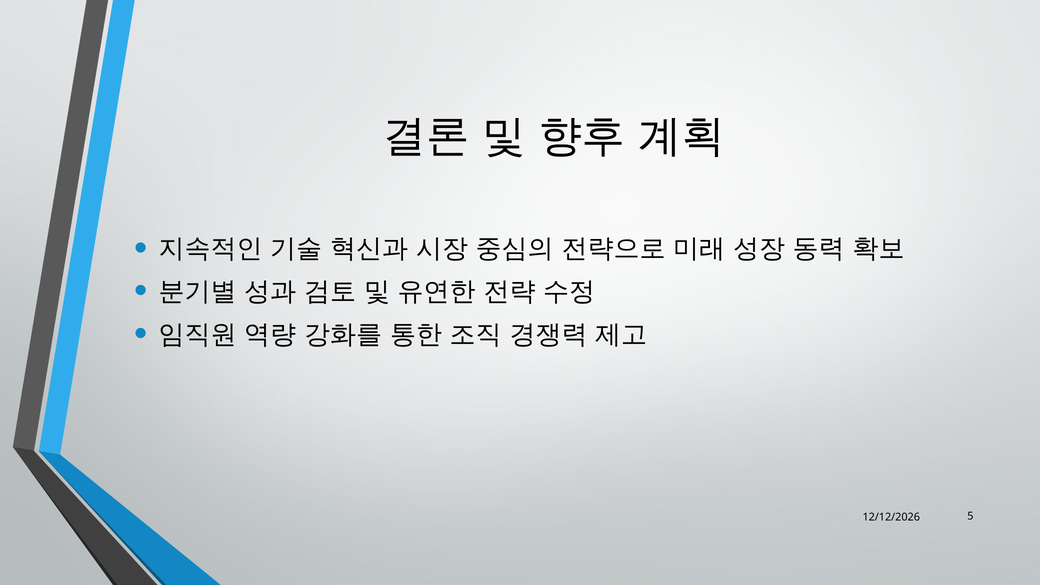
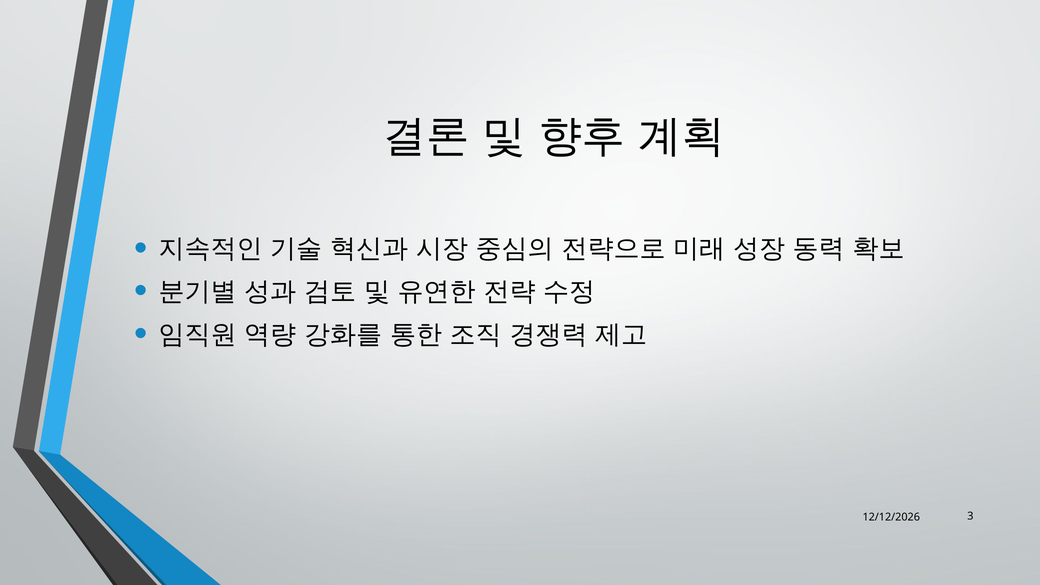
5: 5 -> 3 (970, 516)
